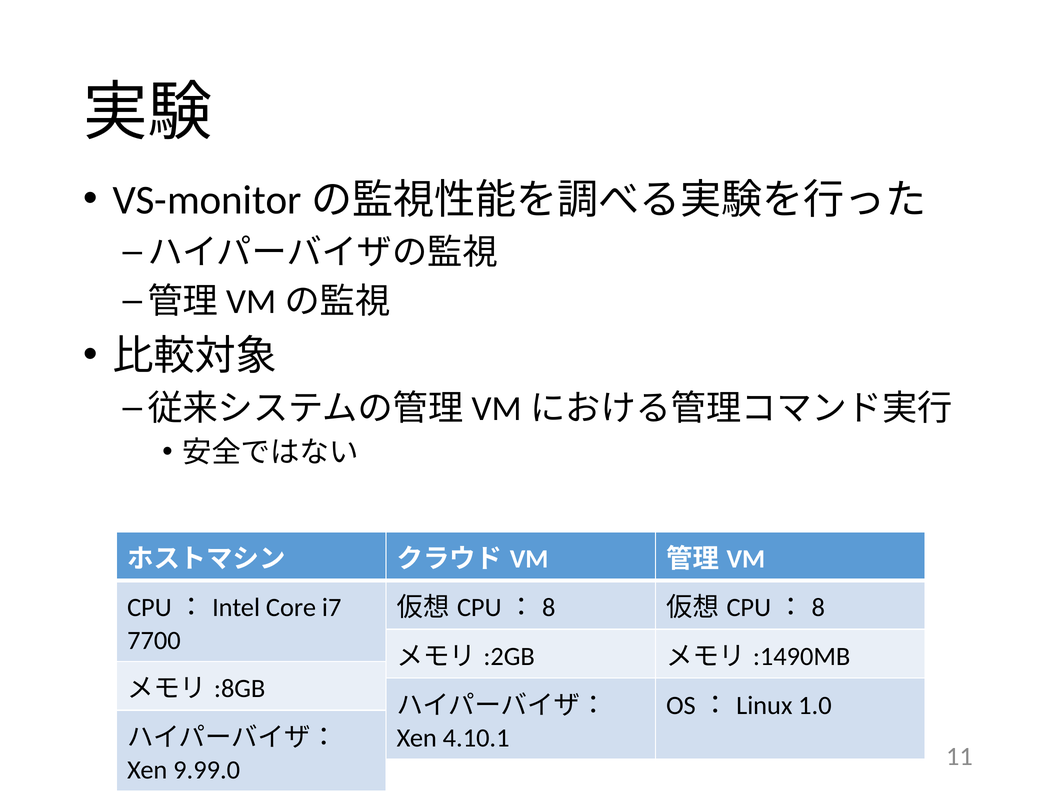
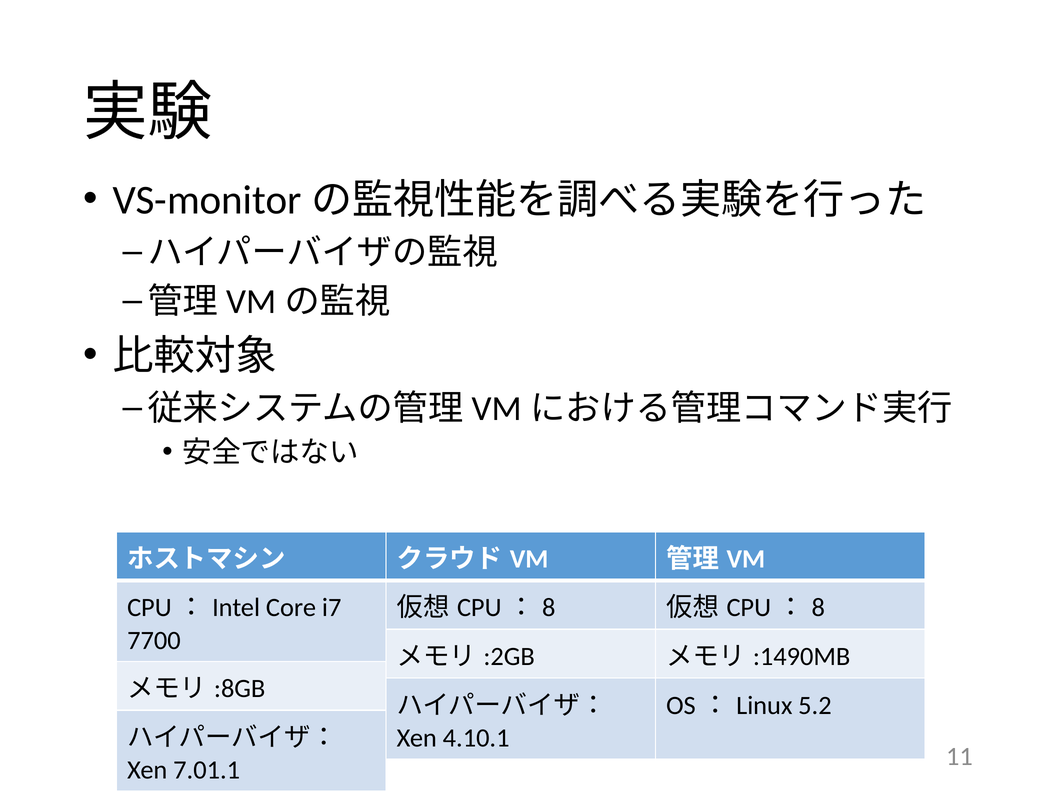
1.0: 1.0 -> 5.2 (815, 705)
9.99.0: 9.99.0 -> 7.01.1 (207, 770)
